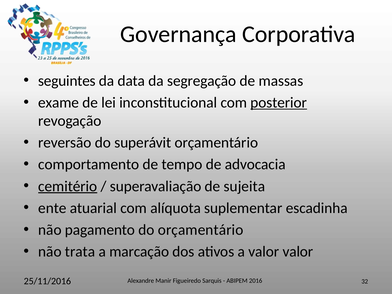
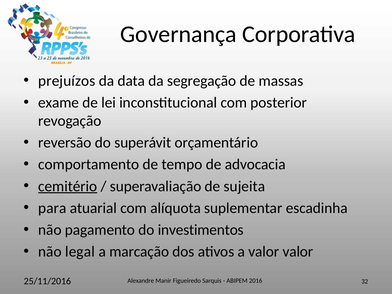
seguintes: seguintes -> prejuízos (67, 81)
posterior underline: present -> none (279, 103)
ente: ente -> para (52, 208)
do orçamentário: orçamentário -> investimentos (201, 230)
trata: trata -> legal (80, 252)
